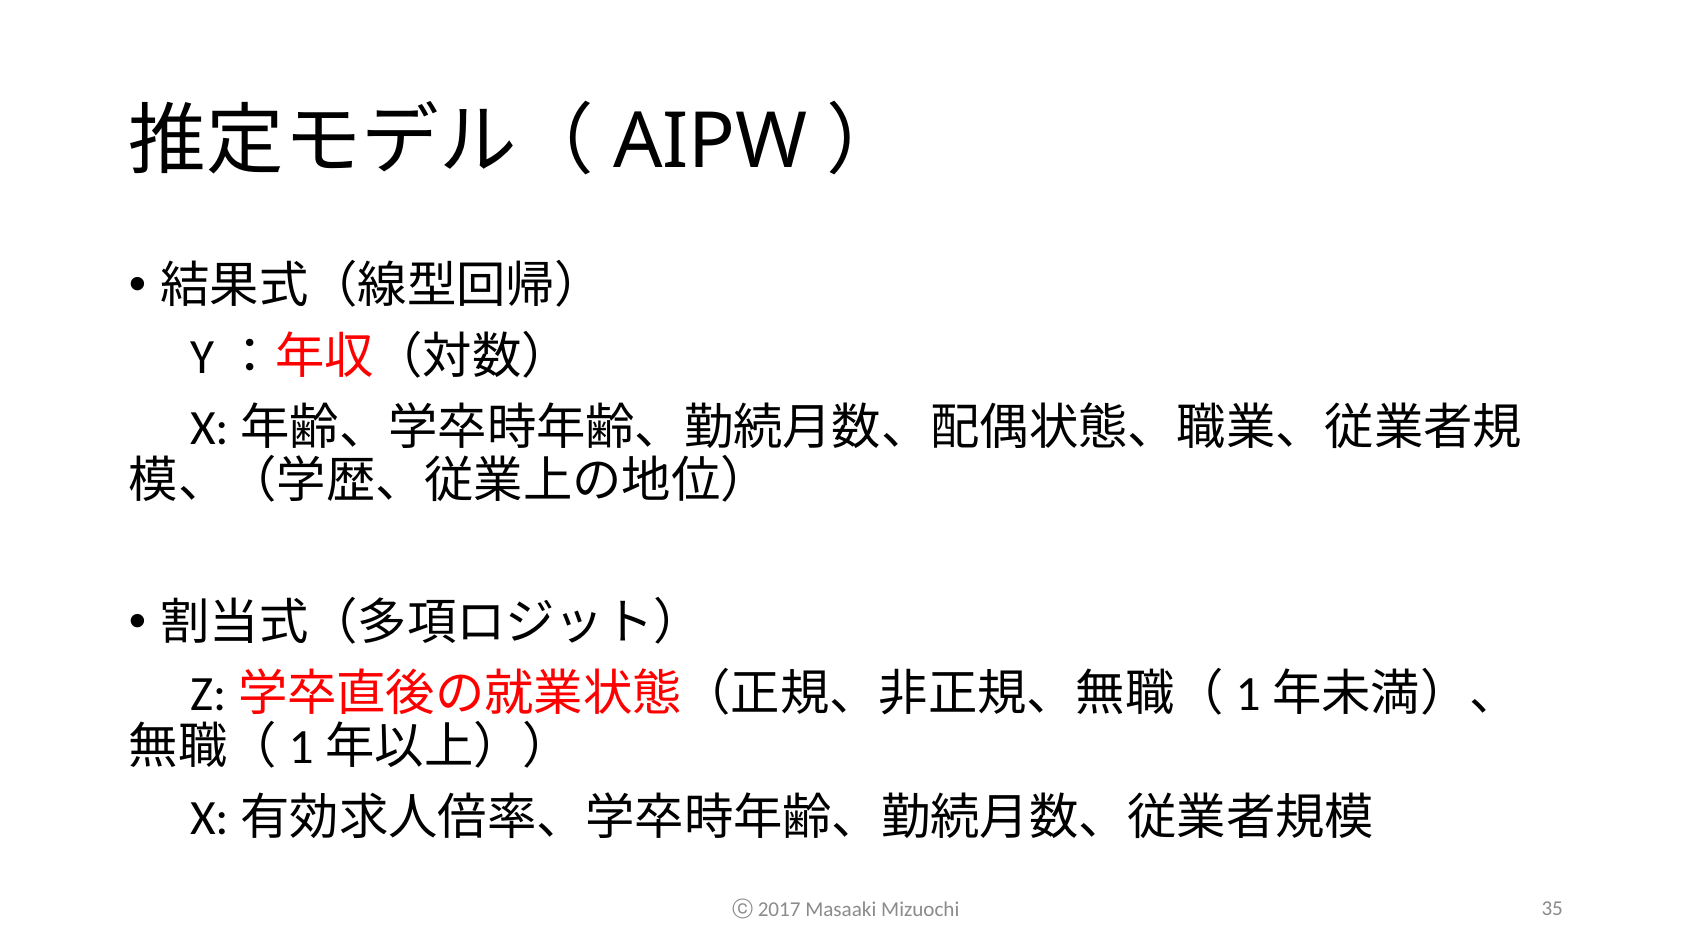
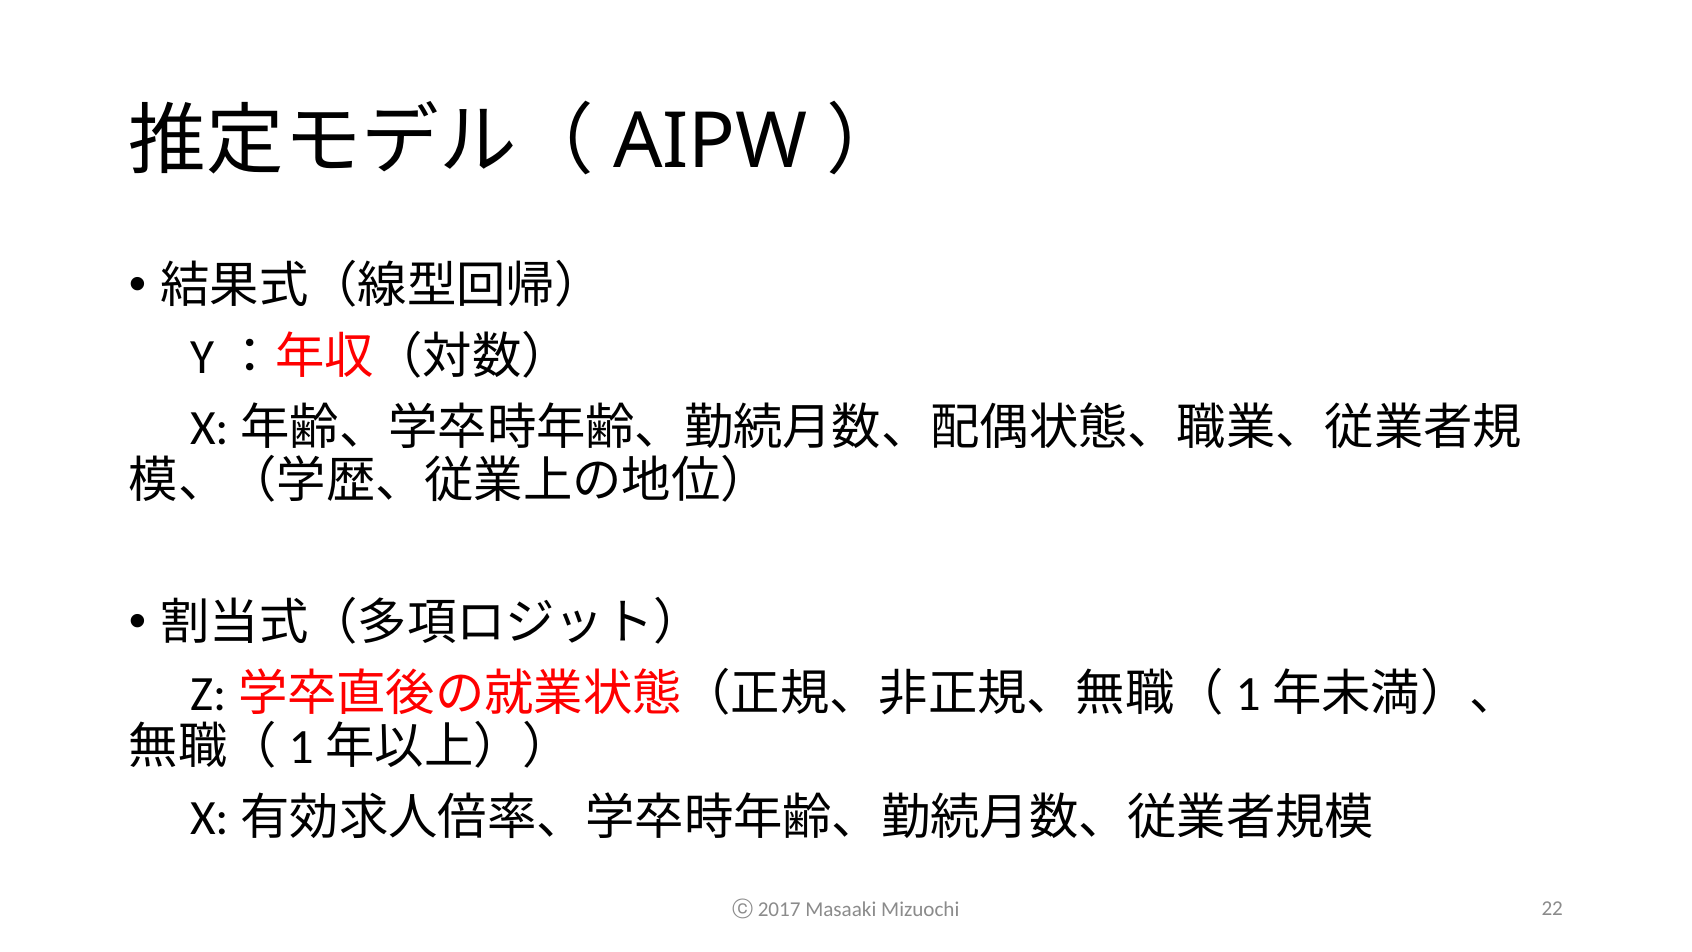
35: 35 -> 22 (1552, 909)
